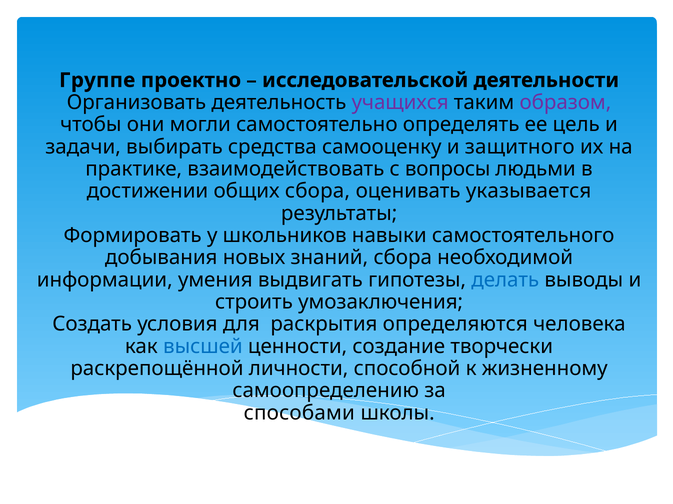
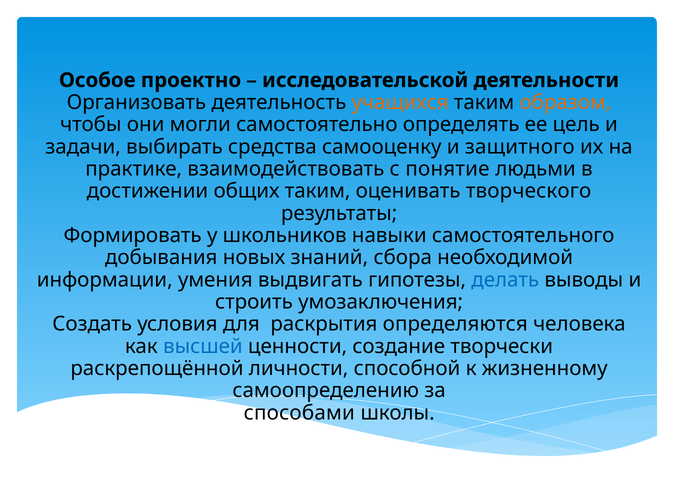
Группе: Группе -> Особое (97, 80)
учащихся colour: purple -> orange (400, 103)
образом colour: purple -> orange (565, 103)
вопросы: вопросы -> понятие (447, 169)
общих сбора: сбора -> таким (318, 191)
указывается: указывается -> творческого (529, 191)
